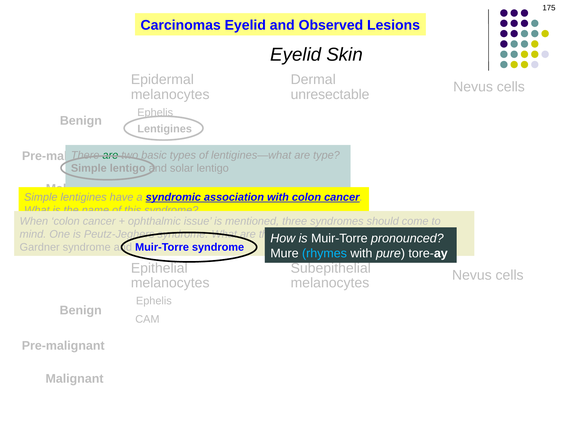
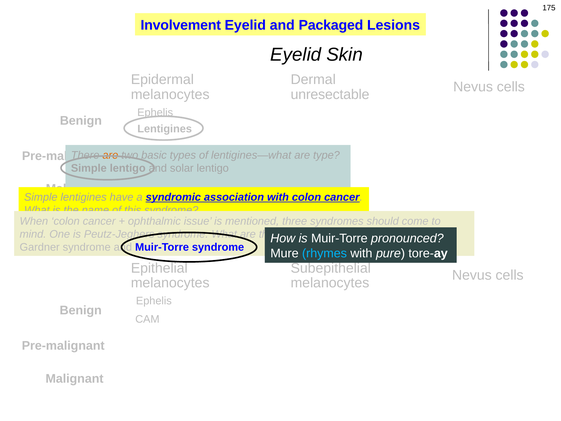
Carcinomas: Carcinomas -> Involvement (181, 25)
Observed: Observed -> Packaged (331, 25)
are colour: green -> orange (110, 155)
